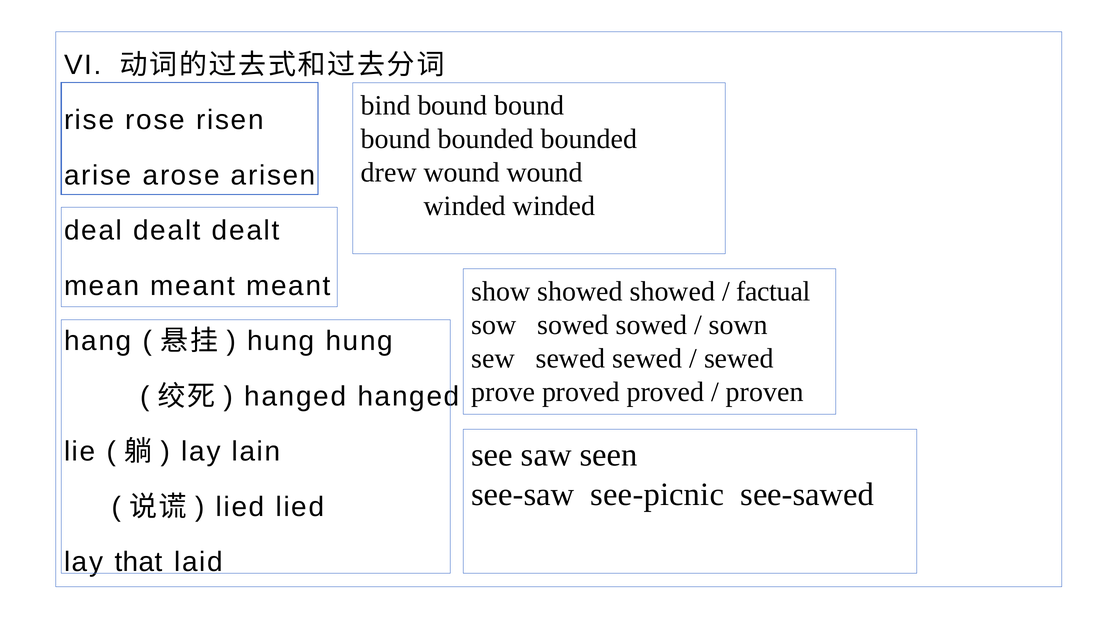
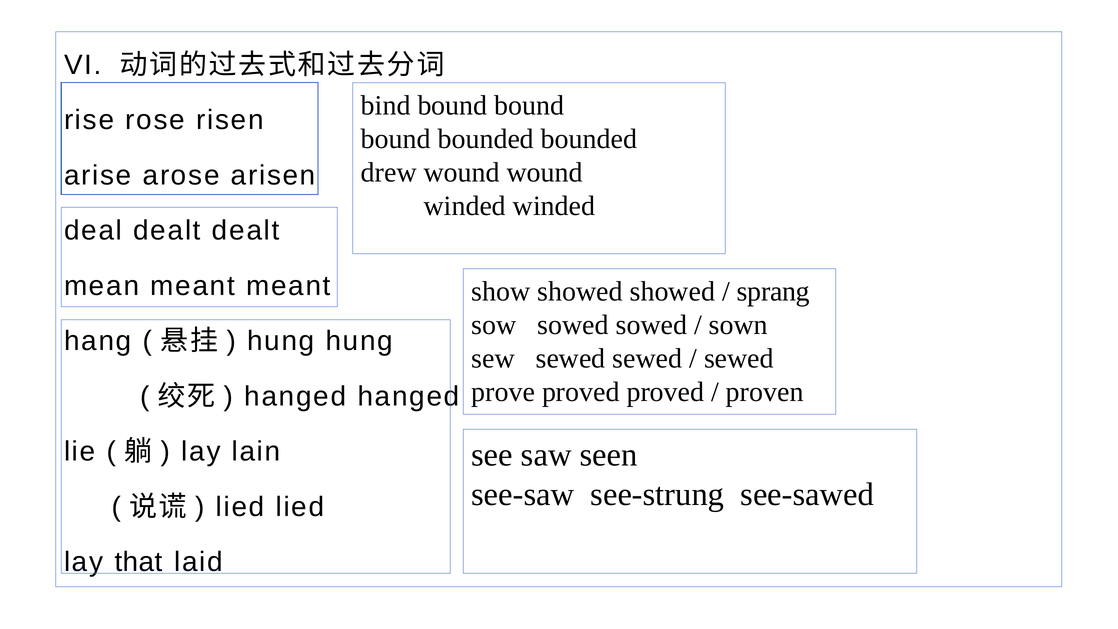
factual: factual -> sprang (773, 291)
see-picnic: see-picnic -> see-strung (657, 494)
